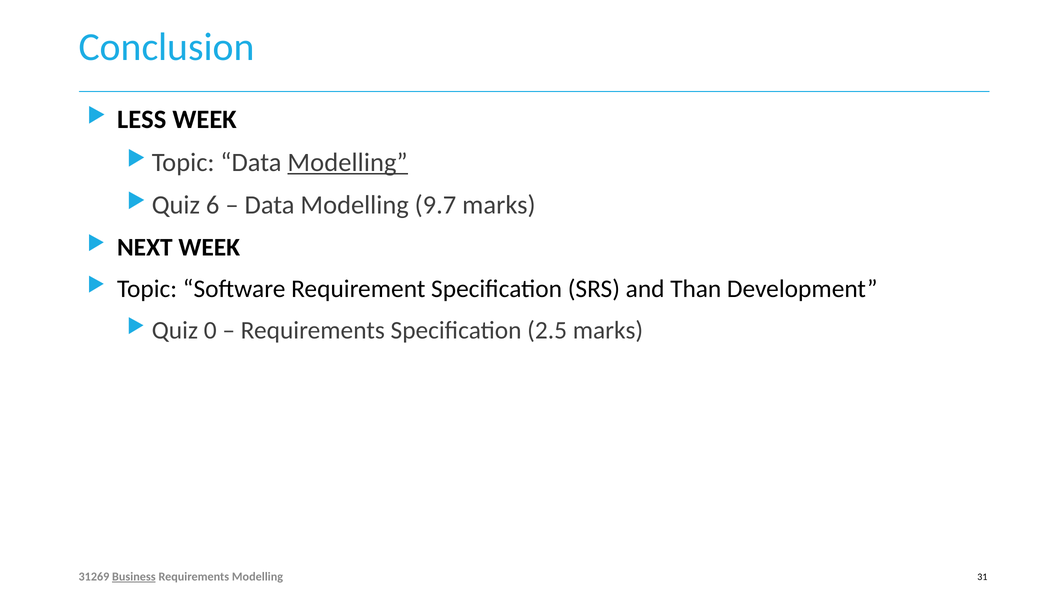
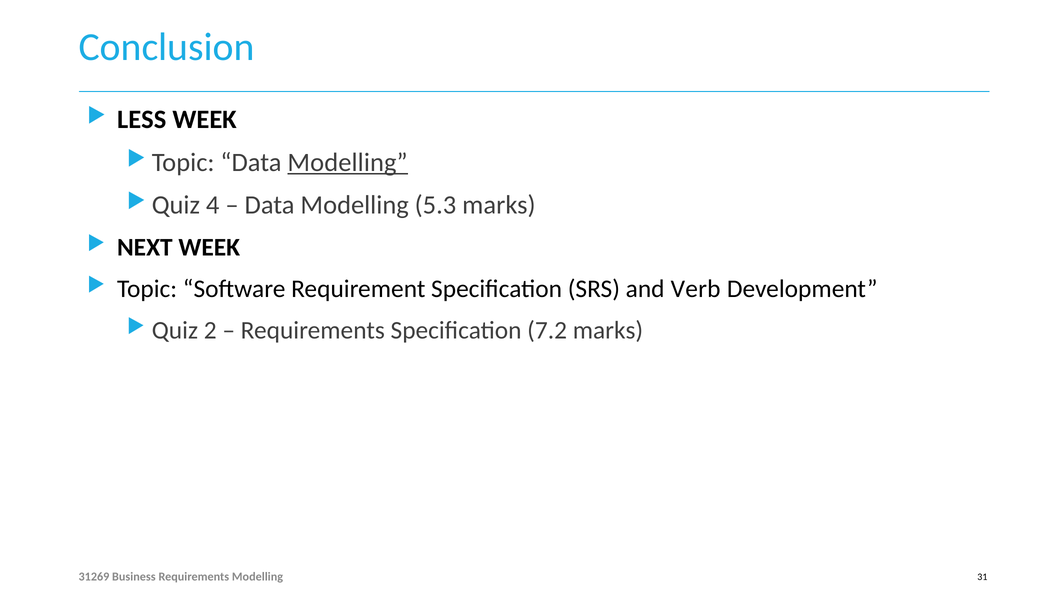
6: 6 -> 4 (213, 205)
9.7: 9.7 -> 5.3 (435, 205)
Than: Than -> Verb (696, 289)
0: 0 -> 2 (210, 330)
2.5: 2.5 -> 7.2 (547, 330)
Business underline: present -> none (134, 577)
